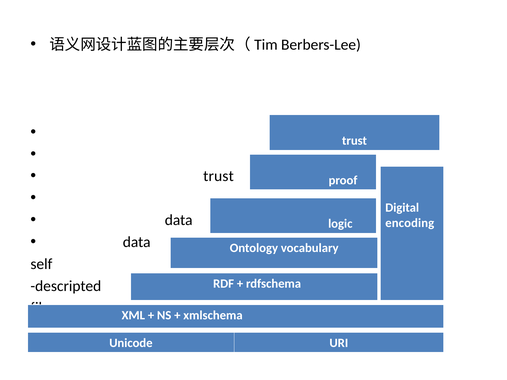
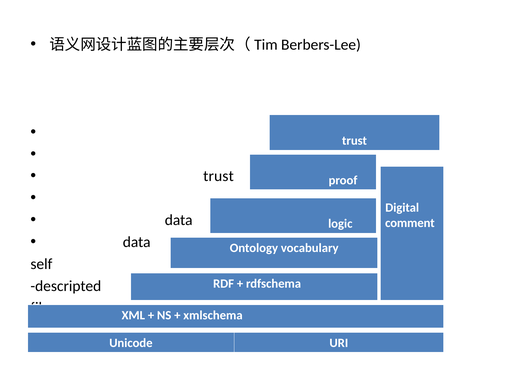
encoding: encoding -> comment (410, 223)
